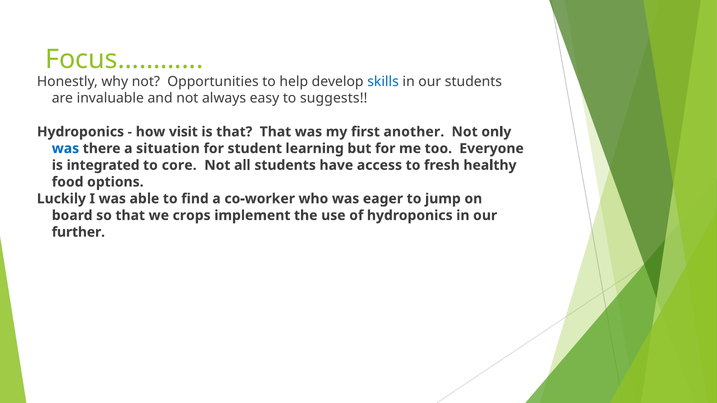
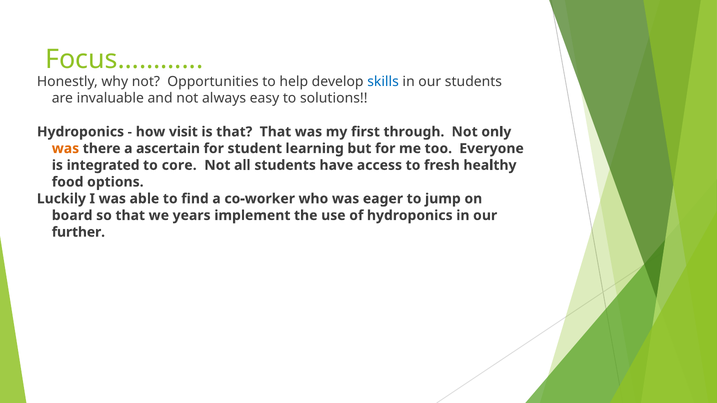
suggests: suggests -> solutions (334, 98)
another: another -> through (414, 132)
was colour: blue -> orange (65, 149)
situation: situation -> ascertain (168, 149)
crops: crops -> years (192, 216)
